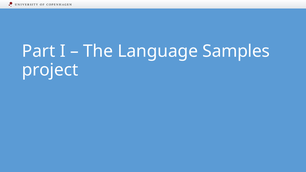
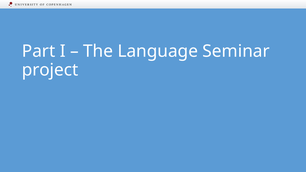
Samples: Samples -> Seminar (236, 51)
